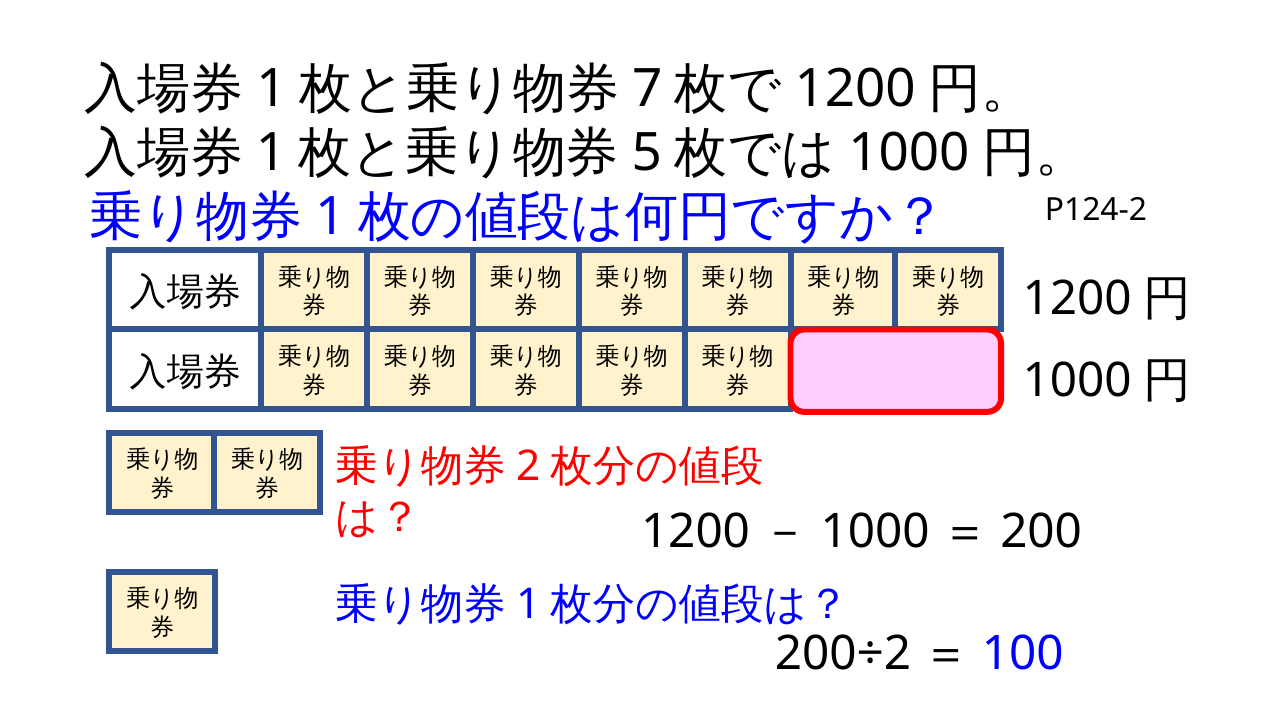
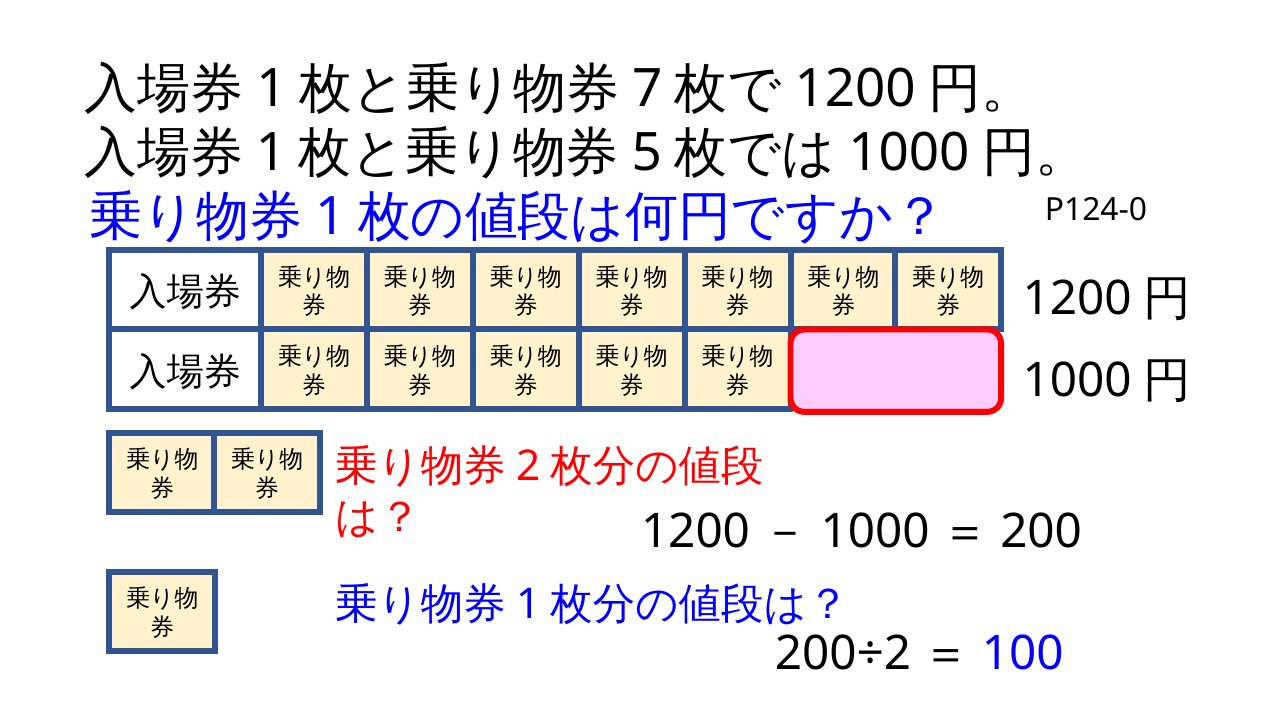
P124-2: P124-2 -> P124-0 (1096, 210)
